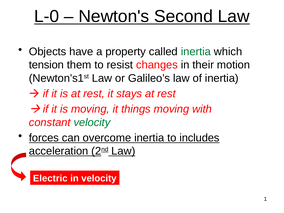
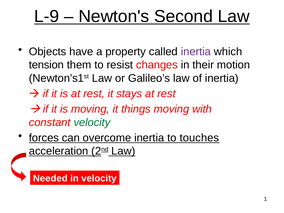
L-0: L-0 -> L-9 (47, 16)
inertia colour: green -> purple (196, 52)
includes: includes -> touches (199, 138)
Electric: Electric -> Needed (50, 178)
